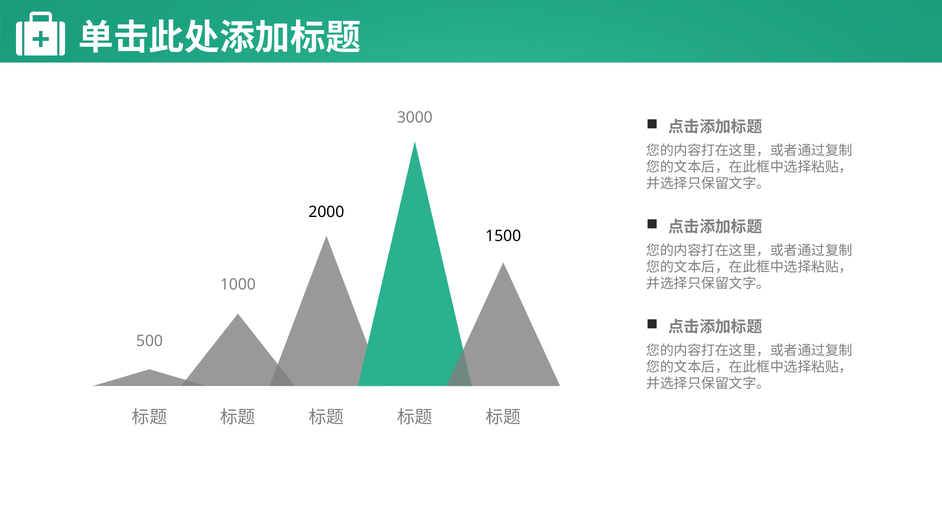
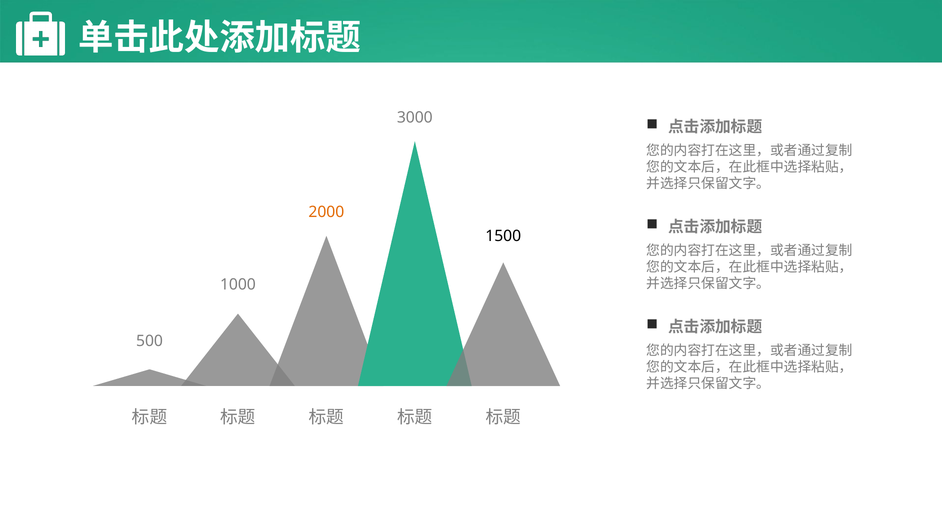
2000 colour: black -> orange (326, 212)
